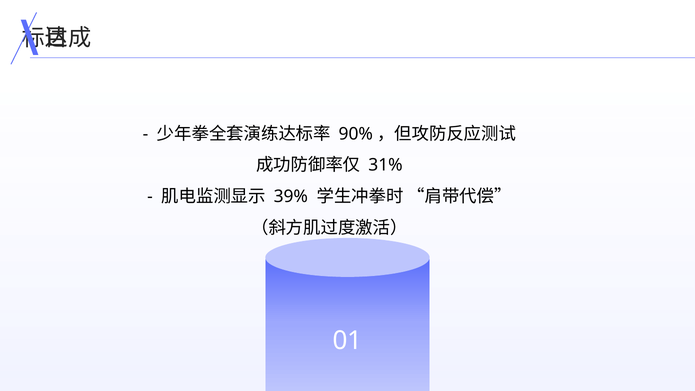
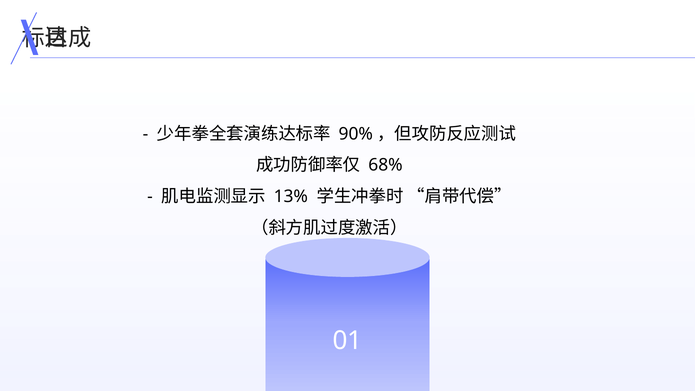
31%: 31% -> 68% (385, 165)
39%: 39% -> 13% (291, 196)
